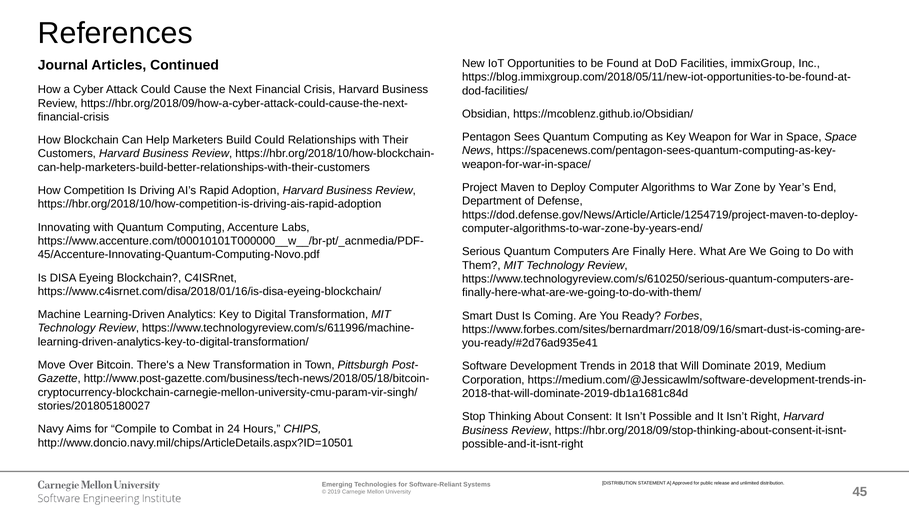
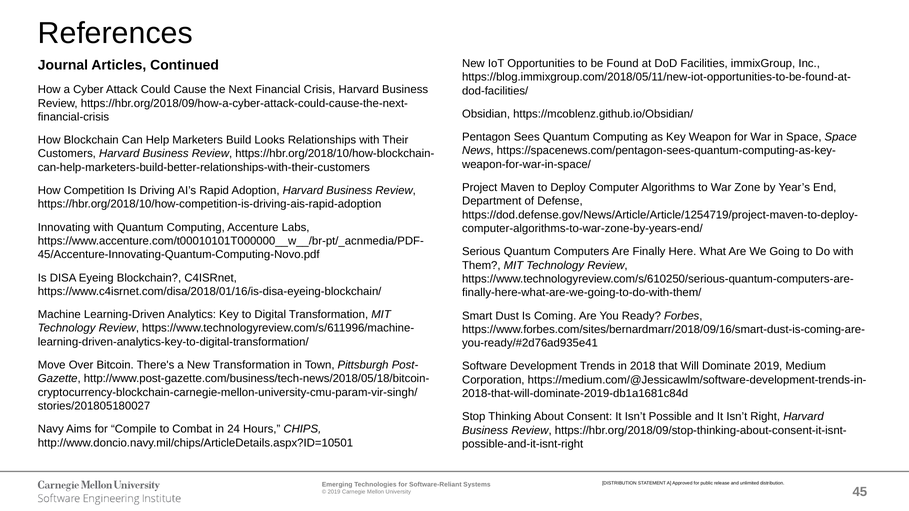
Build Could: Could -> Looks (270, 140)
